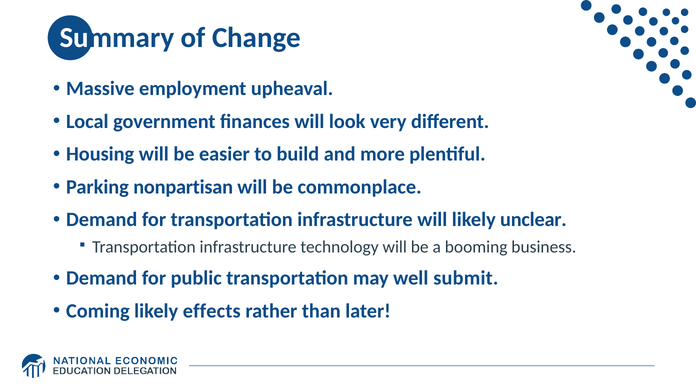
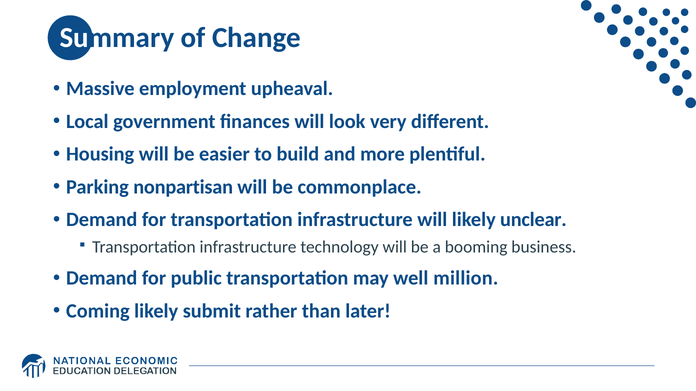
submit: submit -> million (466, 279)
effects: effects -> submit (212, 311)
